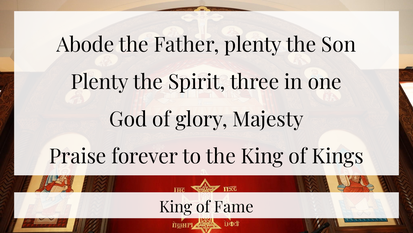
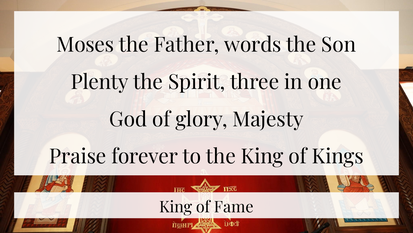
Abode: Abode -> Moses (85, 45)
Father plenty: plenty -> words (253, 45)
